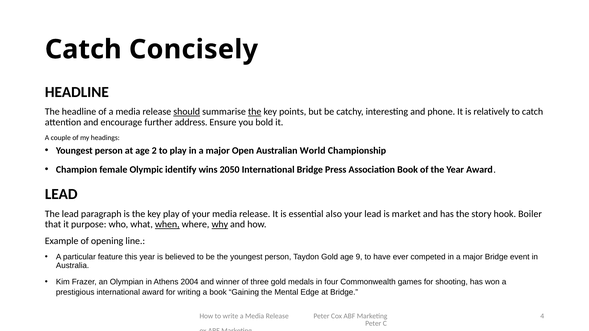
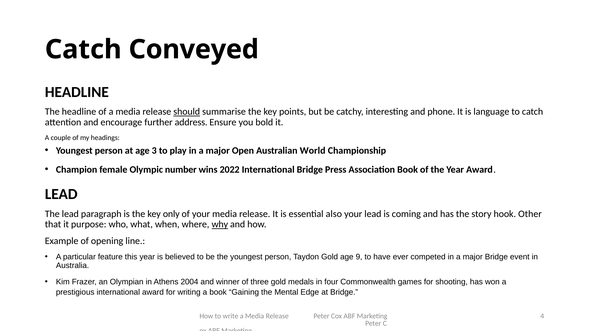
Concisely: Concisely -> Conveyed (194, 49)
the underline: present -> none (255, 112)
relatively: relatively -> language (491, 112)
2: 2 -> 3 (154, 151)
identify: identify -> number (181, 170)
2050: 2050 -> 2022 (230, 170)
key play: play -> only (171, 214)
market: market -> coming (406, 214)
Boiler: Boiler -> Other (530, 214)
when underline: present -> none (167, 225)
